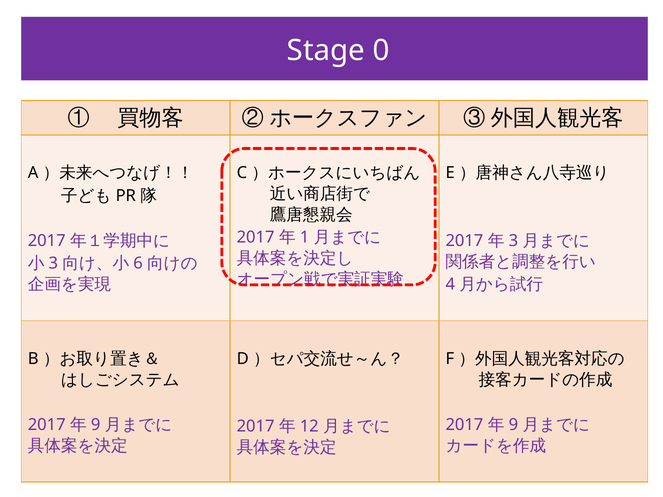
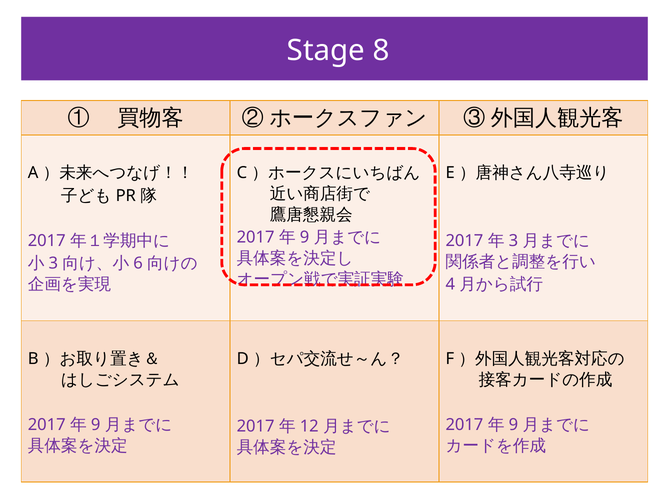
0: 0 -> 8 (381, 51)
1: 1 -> 9 (305, 238)
